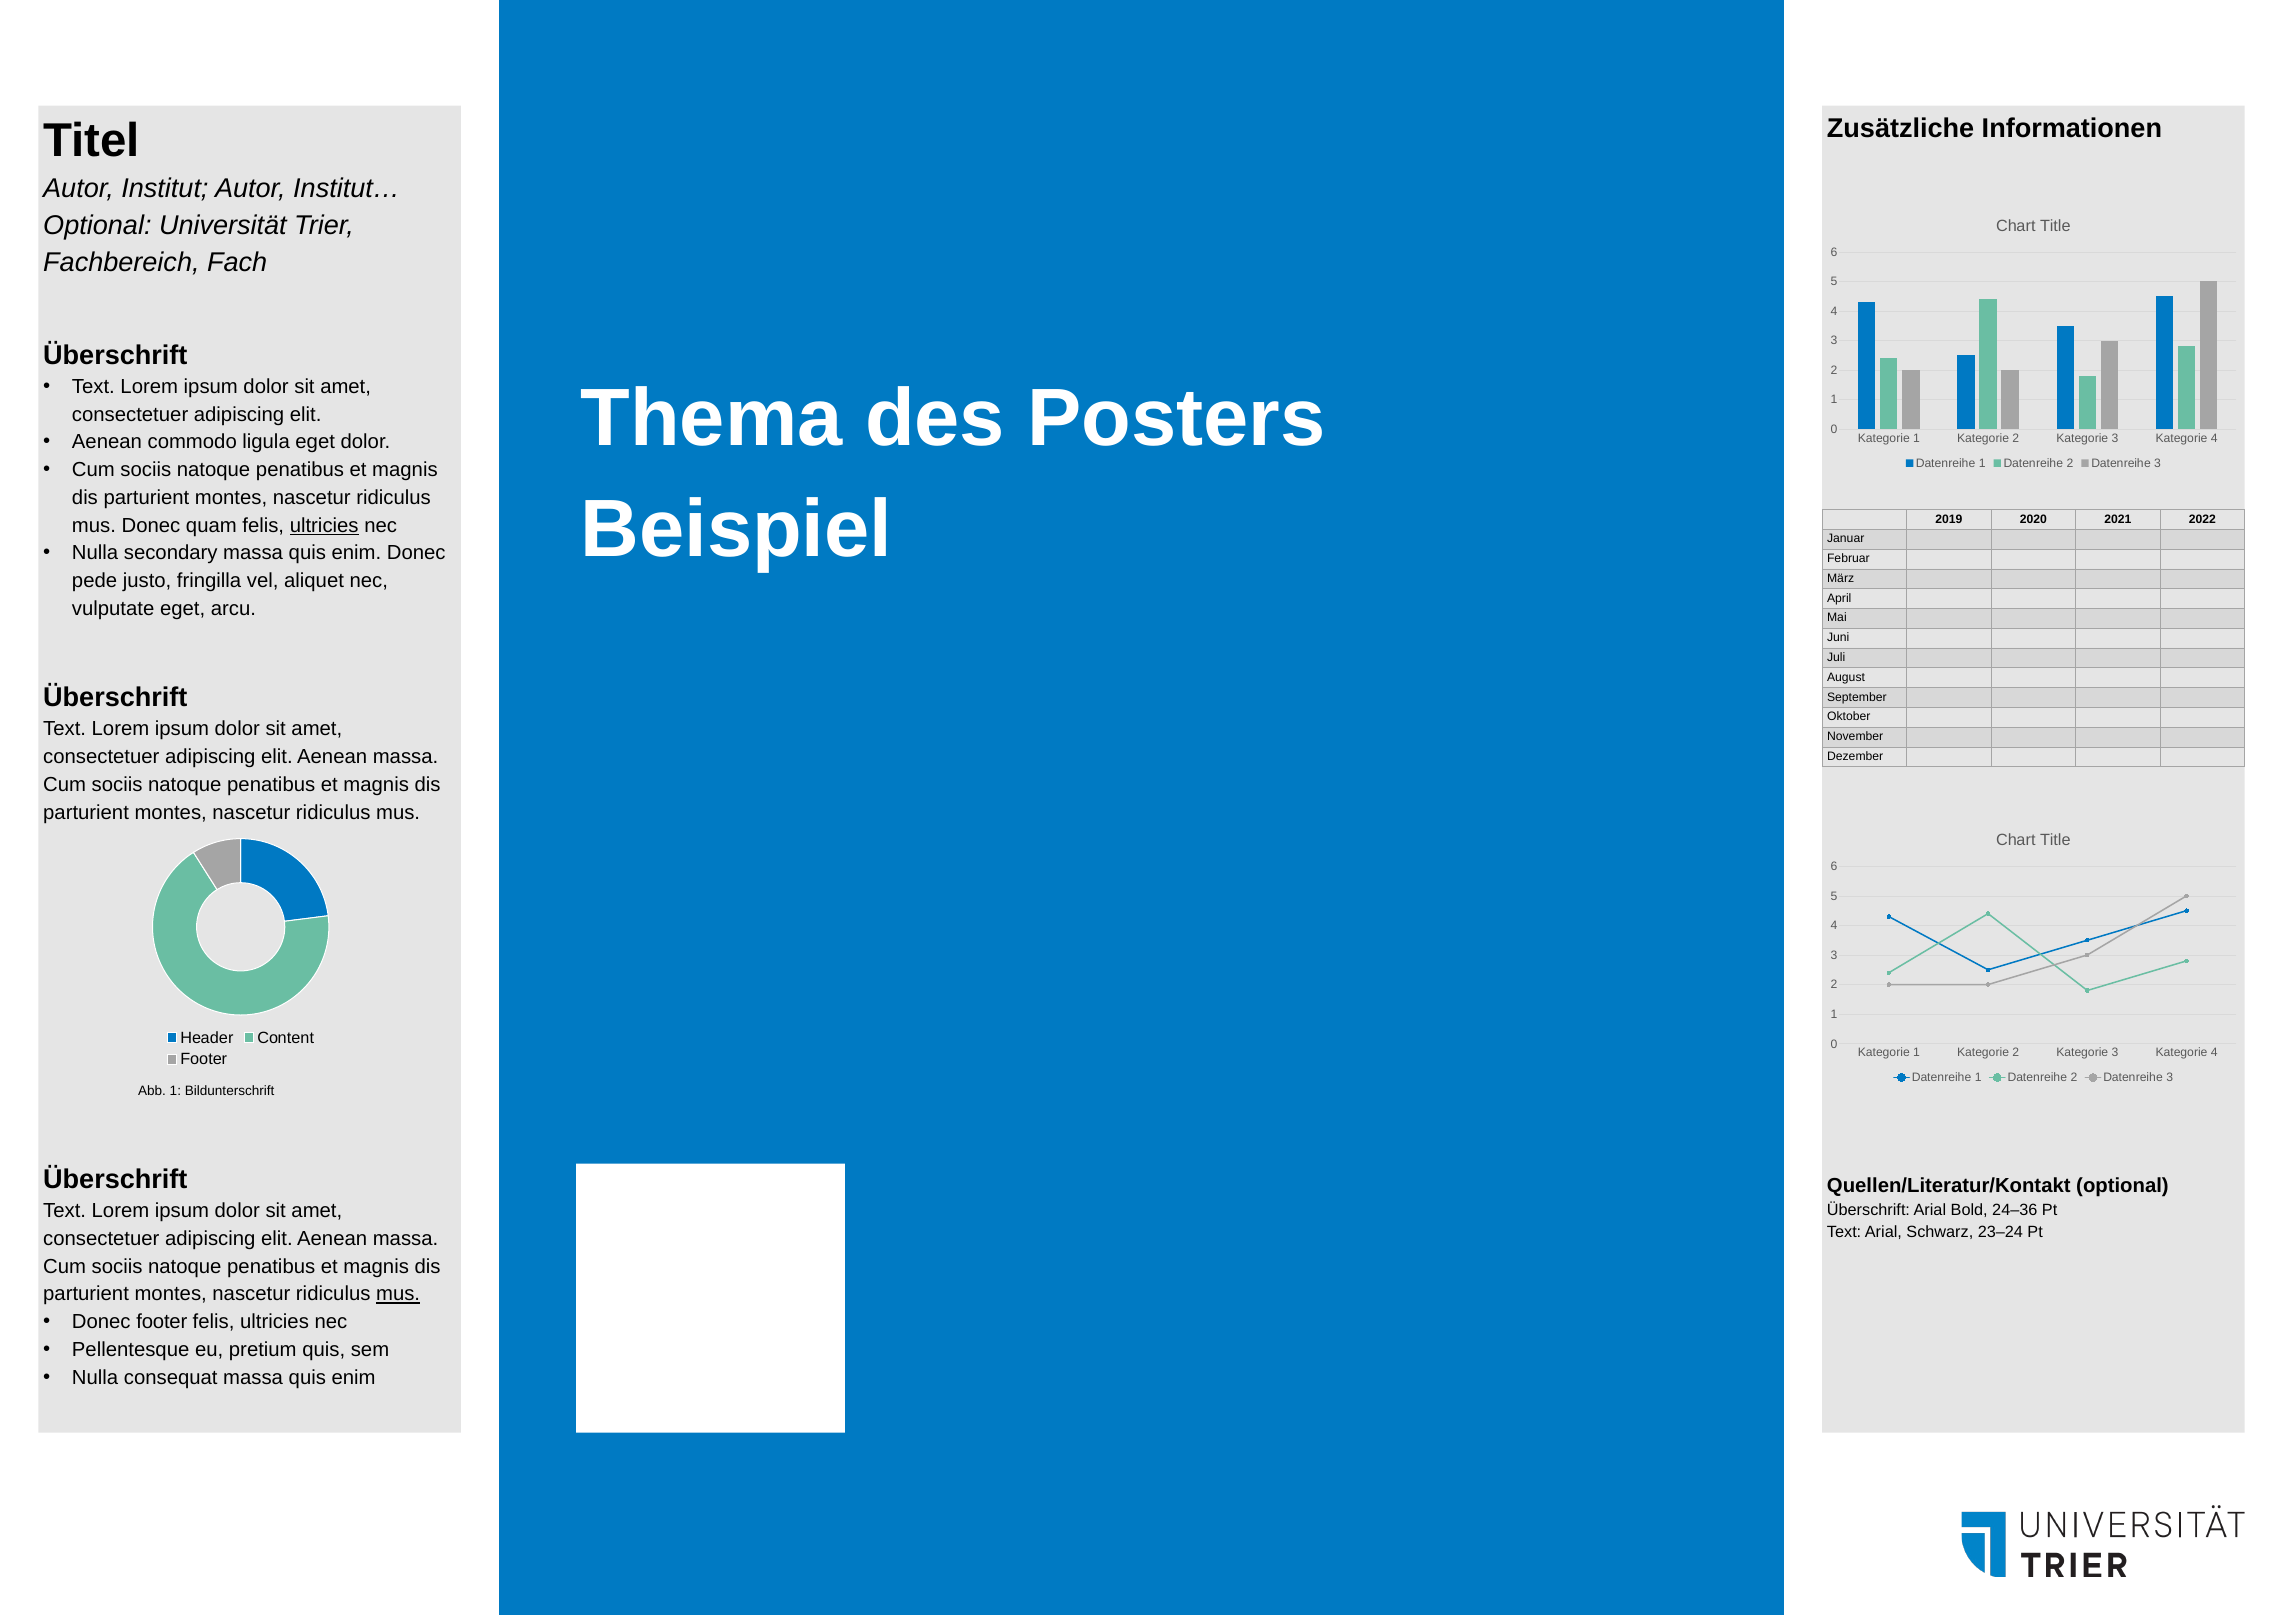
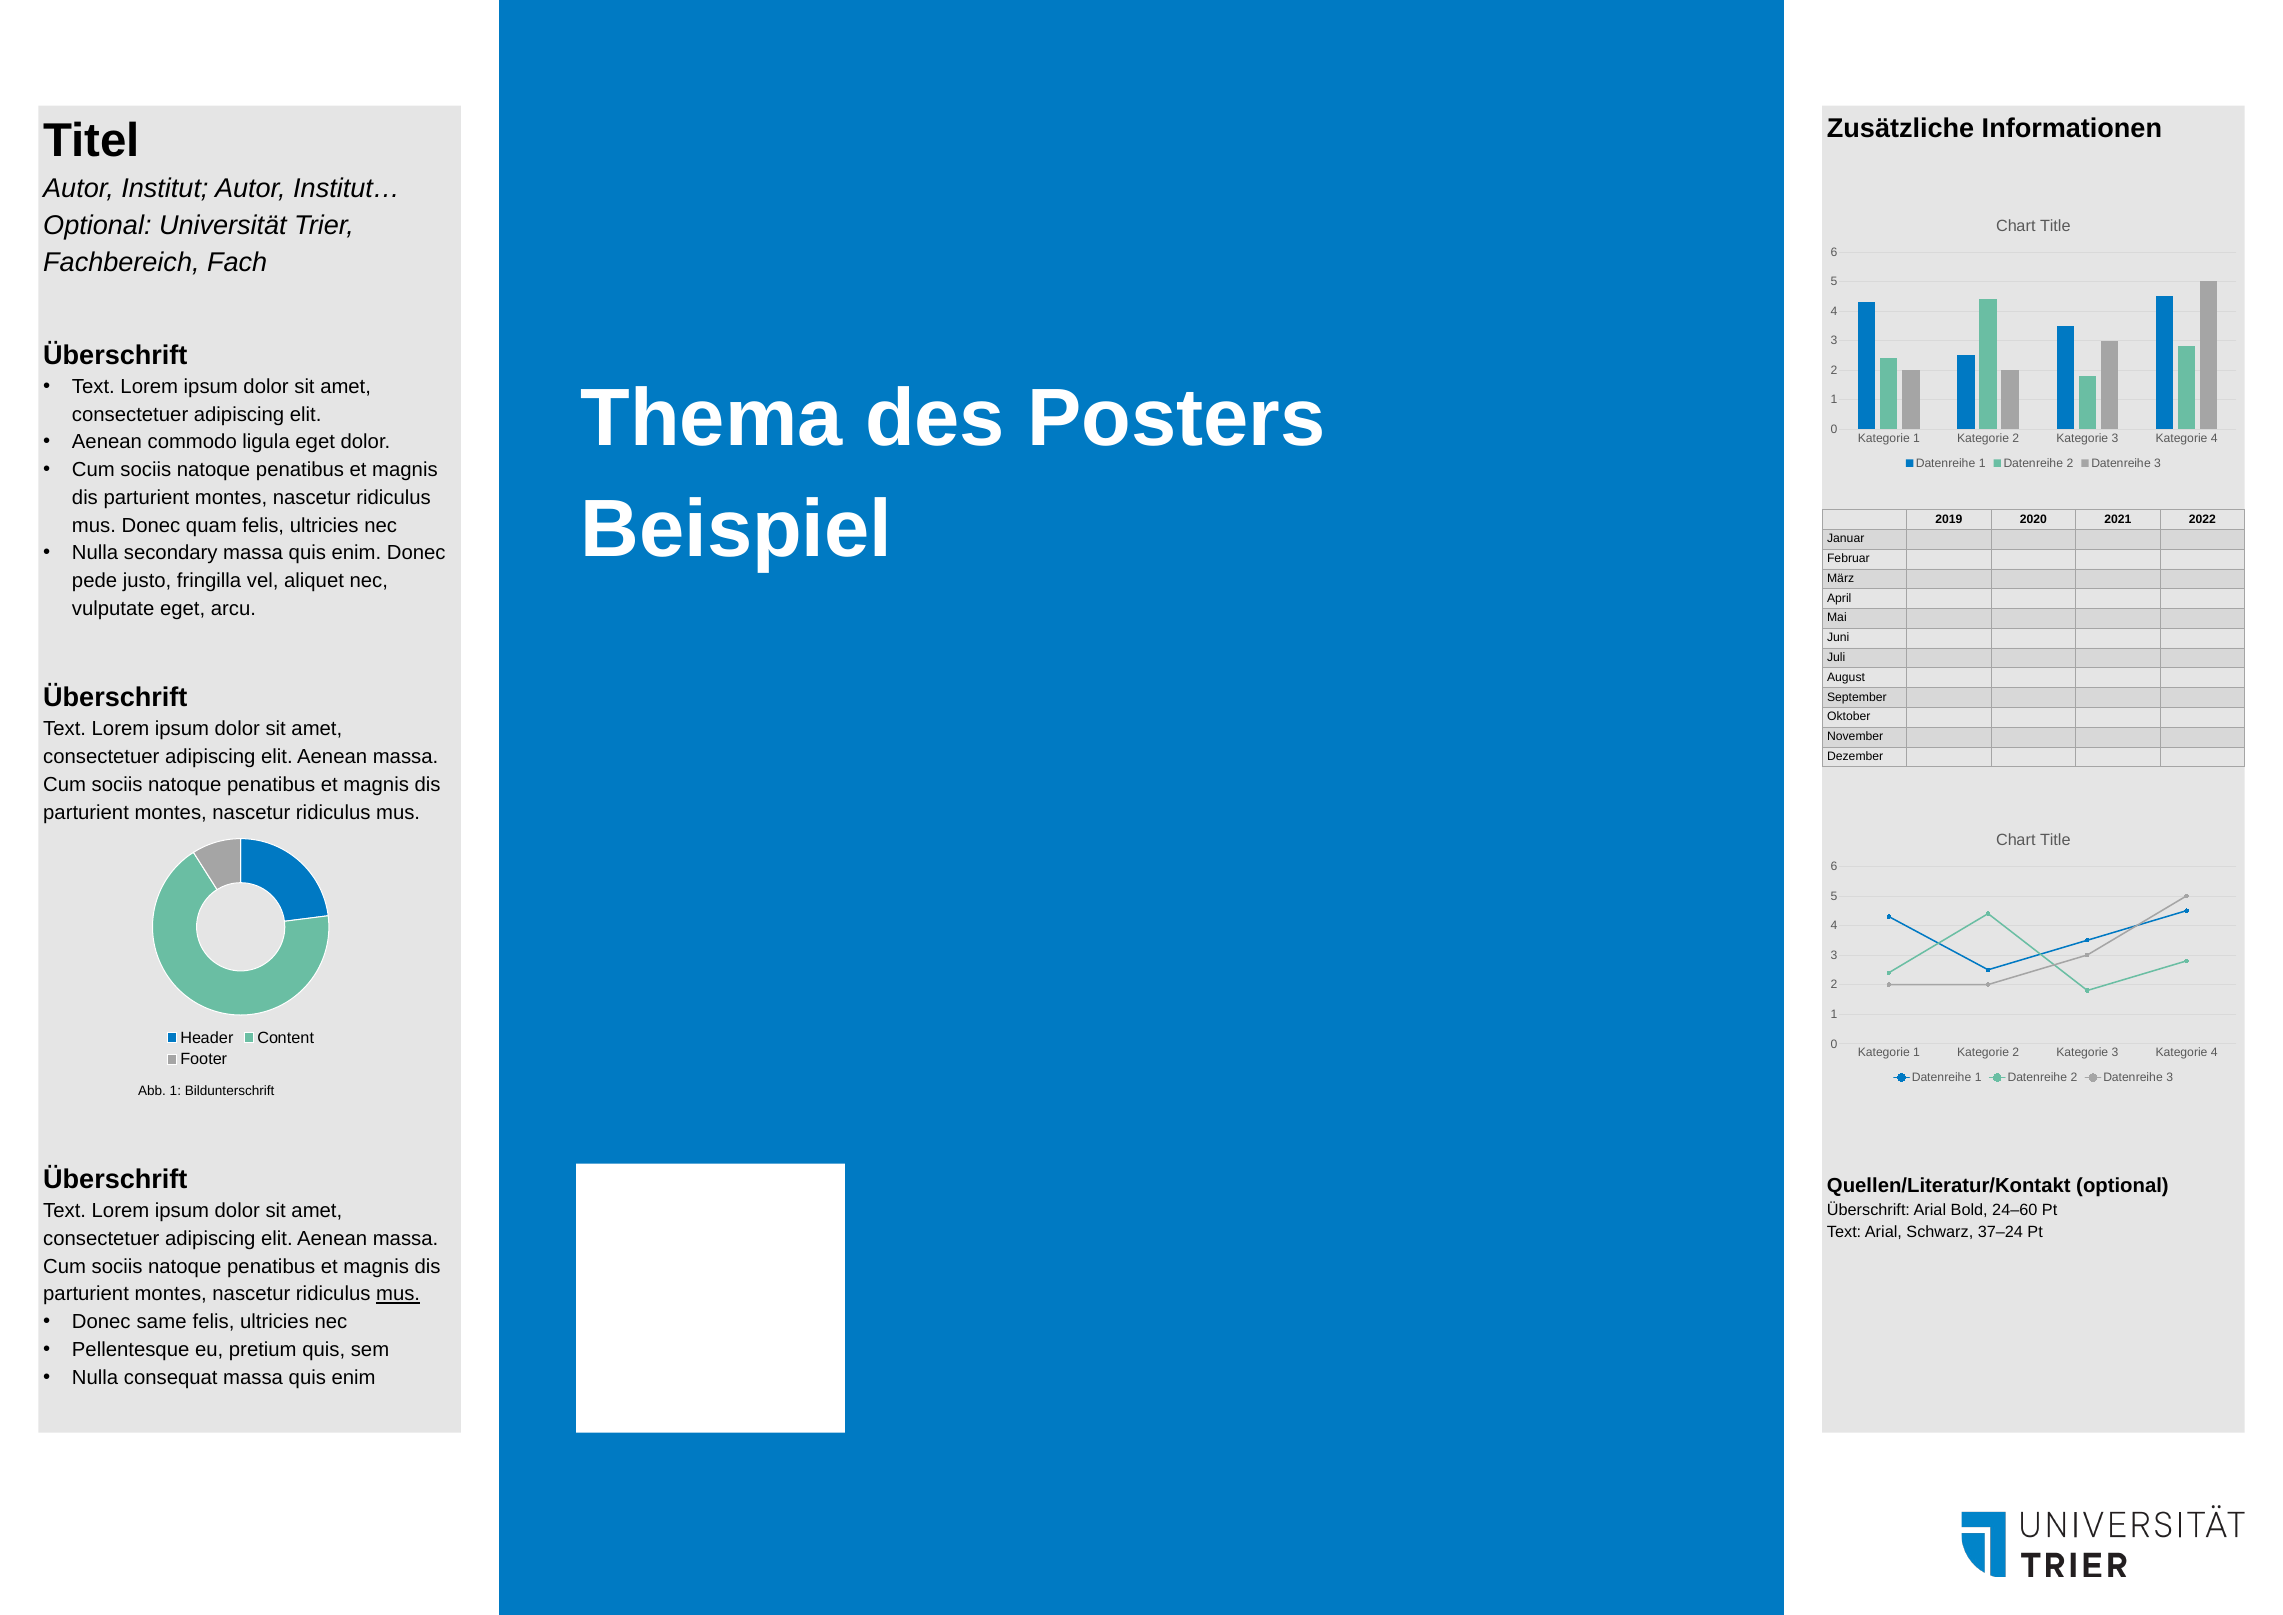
ultricies underline: present -> none (324, 525)
24–36: 24–36 -> 24–60 (2015, 1210)
23–24: 23–24 -> 37–24 (2000, 1232)
Donec footer: footer -> same (162, 1322)
